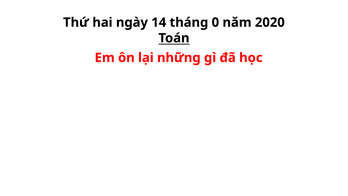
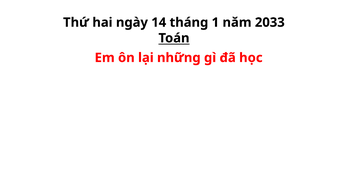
0: 0 -> 1 (215, 22)
2020: 2020 -> 2033 (270, 22)
